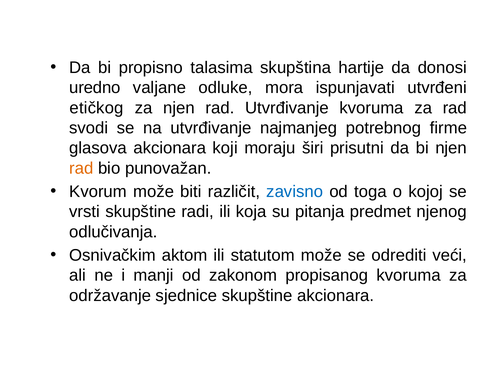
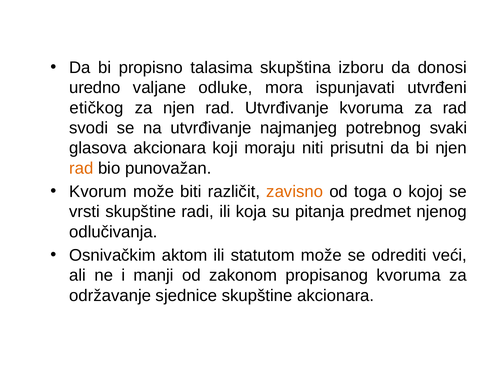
hartije: hartije -> izboru (361, 68)
firme: firme -> svaki (448, 128)
širi: širi -> niti (313, 148)
zavisno colour: blue -> orange (295, 191)
